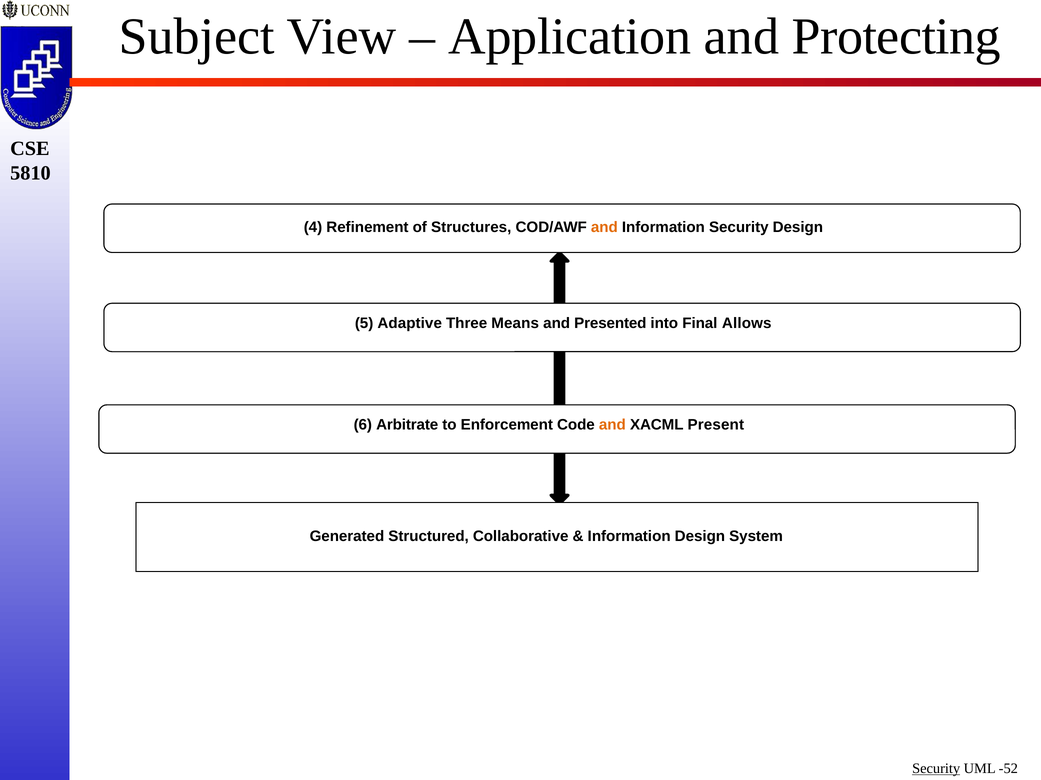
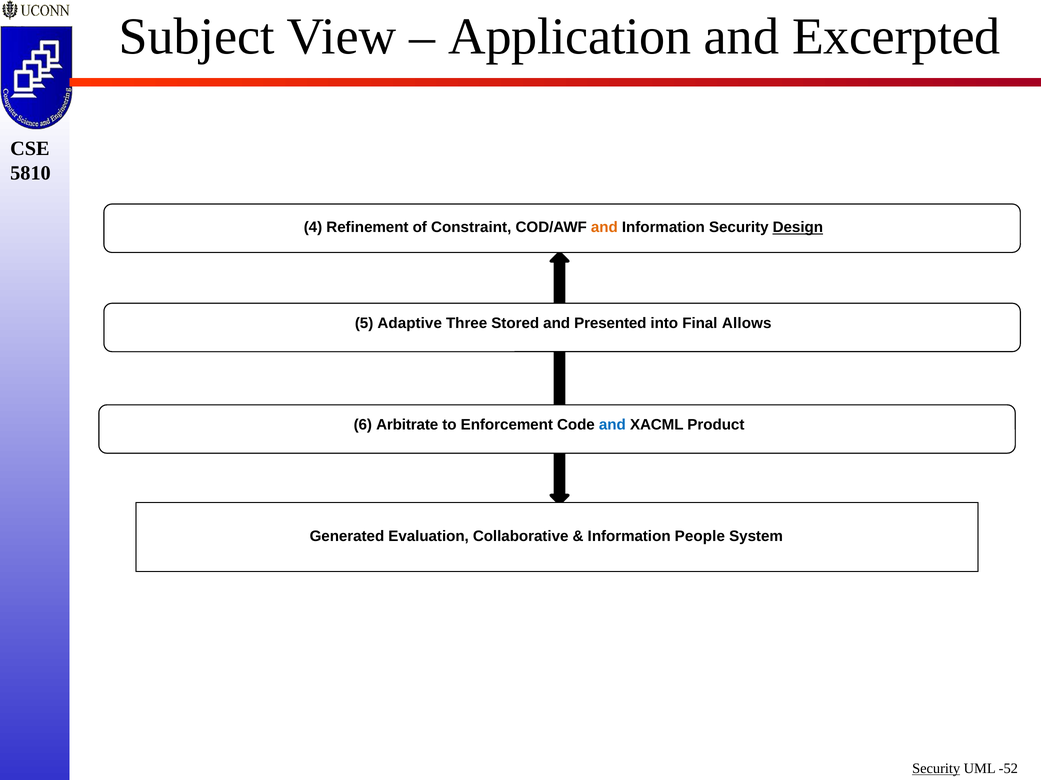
Protecting: Protecting -> Excerpted (896, 37)
Structures: Structures -> Constraint (471, 228)
Design underline: none -> present (798, 228)
Means: Means -> Stored (515, 324)
and colour: orange -> blue (612, 425)
Present: Present -> Product (716, 425)
Structured: Structured -> Evaluation (429, 537)
Information Design: Design -> People (700, 537)
